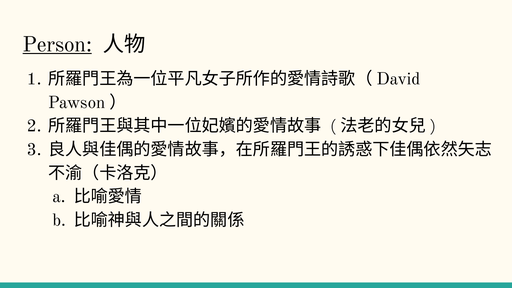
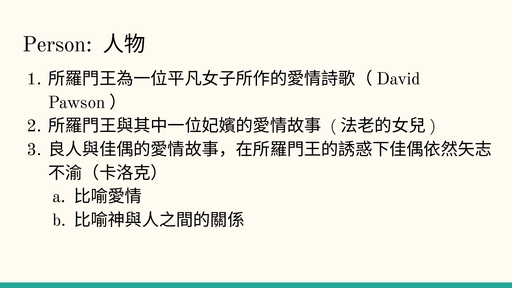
Person underline: present -> none (57, 44)
